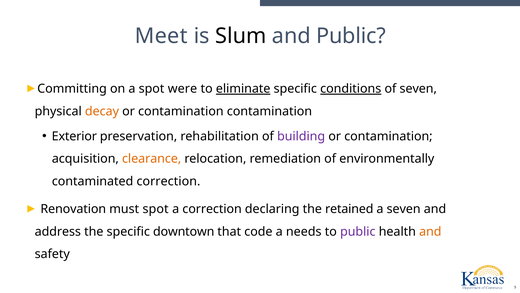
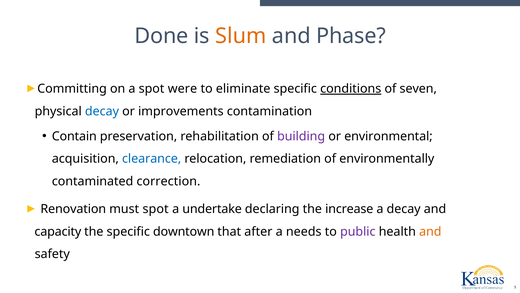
Meet: Meet -> Done (161, 36)
Slum colour: black -> orange (241, 36)
and Public: Public -> Phase (351, 36)
eliminate underline: present -> none (243, 89)
decay colour: orange -> blue (102, 111)
contamination: contamination -> improvements (181, 111)
Exterior: Exterior -> Contain (74, 136)
contamination: contamination -> environmental (388, 136)
clearance colour: orange -> blue (152, 159)
a correction: correction -> undertake (212, 209)
retained: retained -> increase (349, 209)
a seven: seven -> decay (404, 209)
address: address -> capacity (58, 231)
code: code -> after (258, 231)
